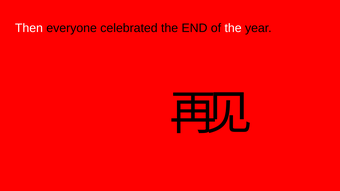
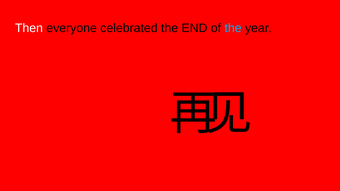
the colour: white -> light blue (233, 28)
